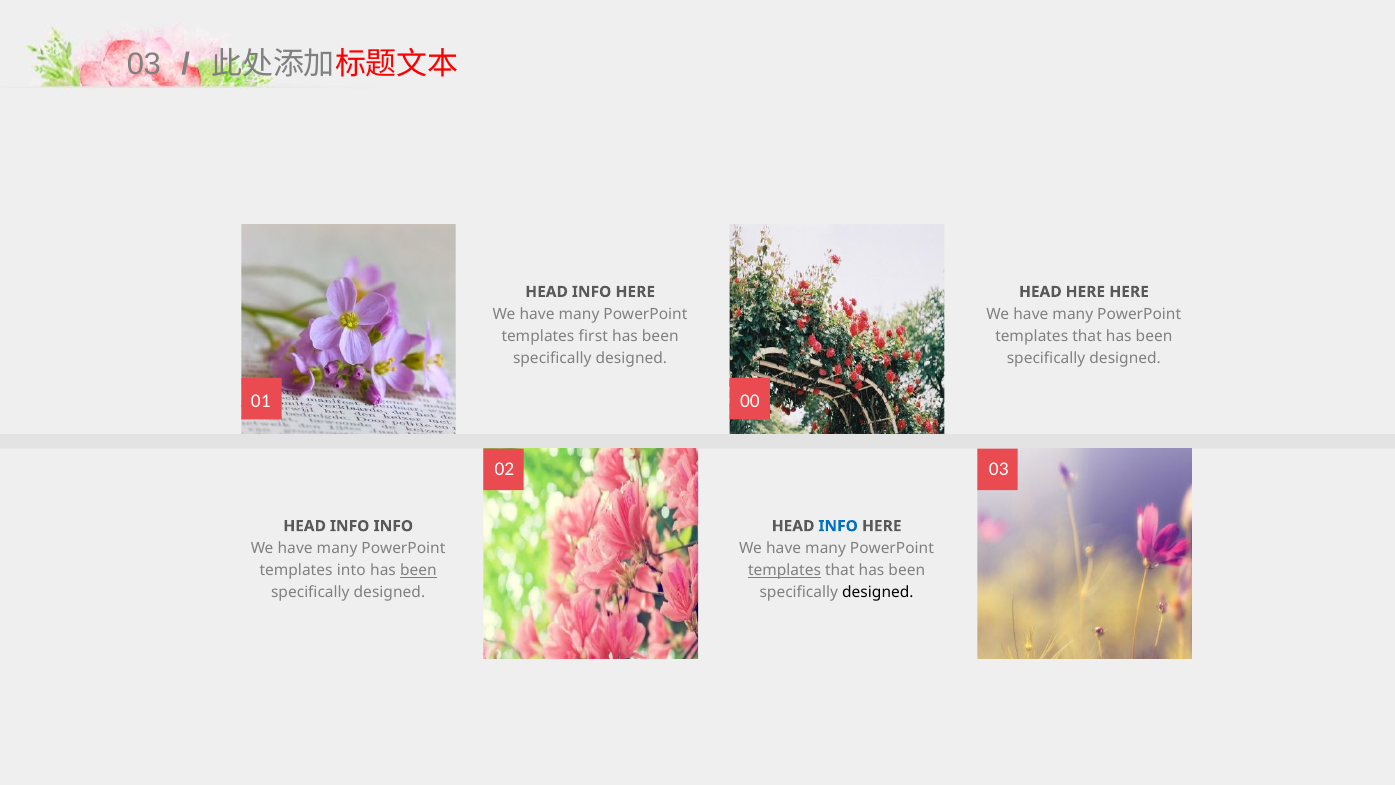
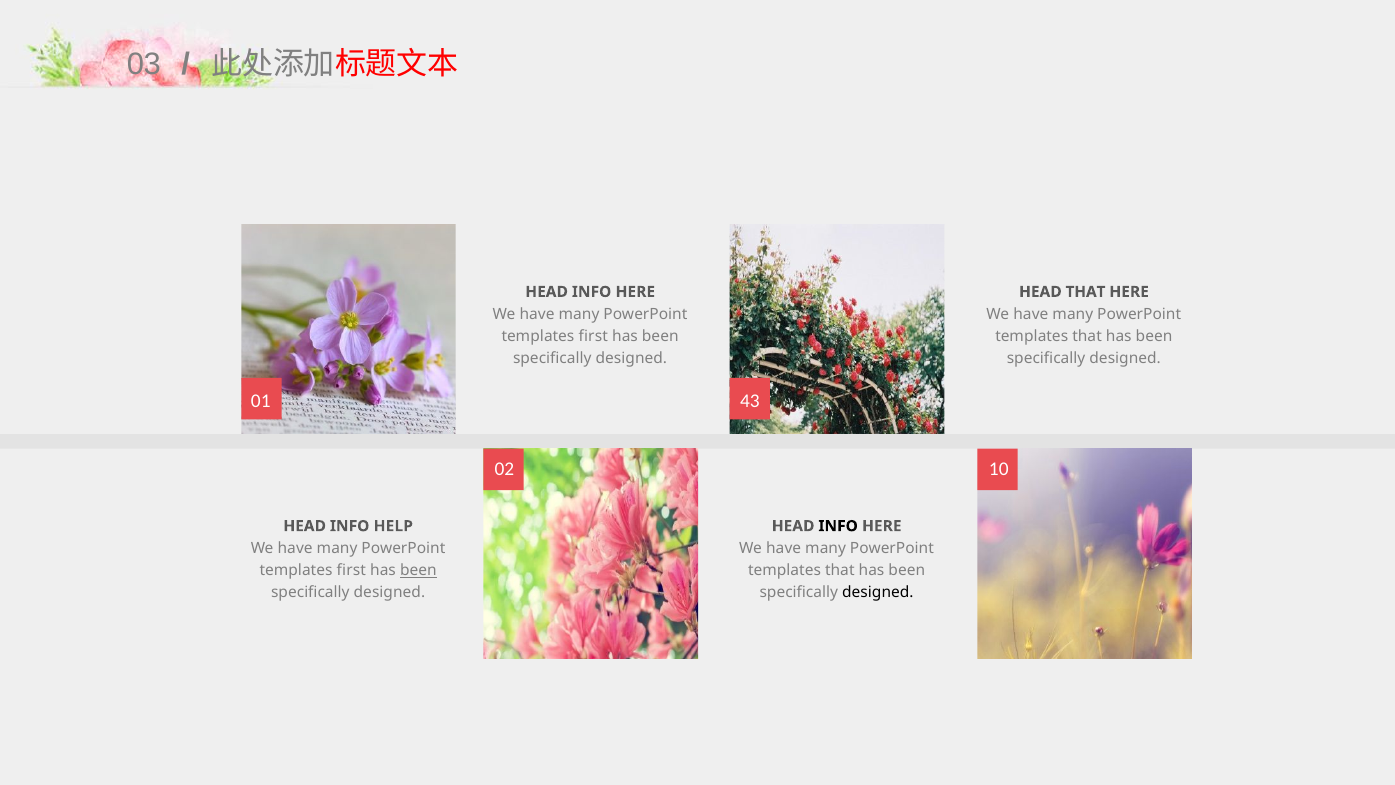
HEAD HERE: HERE -> THAT (1085, 292)
00: 00 -> 43 (750, 400)
02 03: 03 -> 10 (999, 469)
INFO INFO: INFO -> HELP (393, 526)
INFO colour: blue -> black (838, 526)
into: into -> first (351, 570)
templates underline: present -> none (785, 570)
